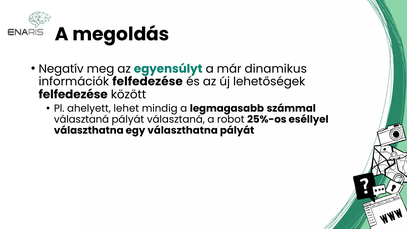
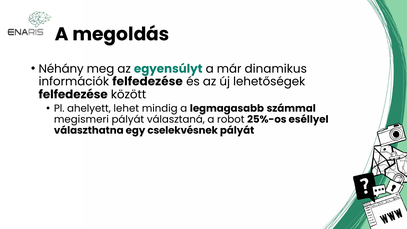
Negatív: Negatív -> Néhány (61, 69)
választaná: választaná -> megismeri (81, 119)
egy választhatna: választhatna -> cselekvésnek (183, 130)
